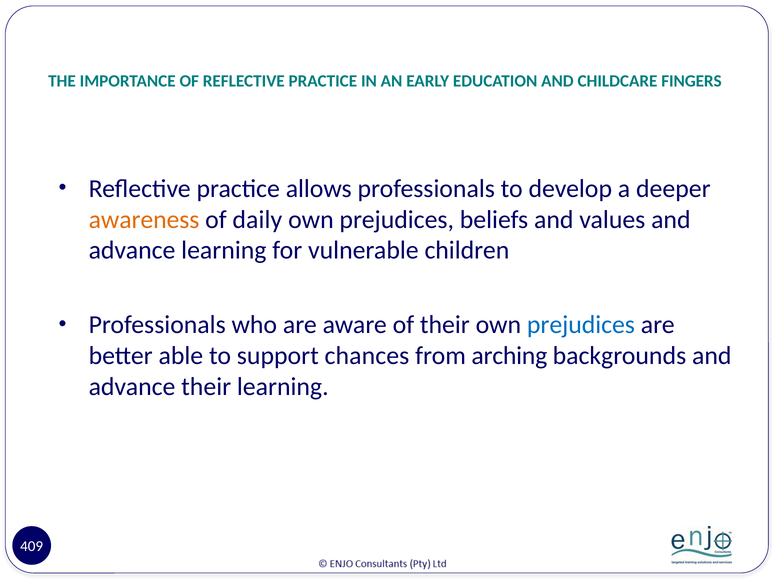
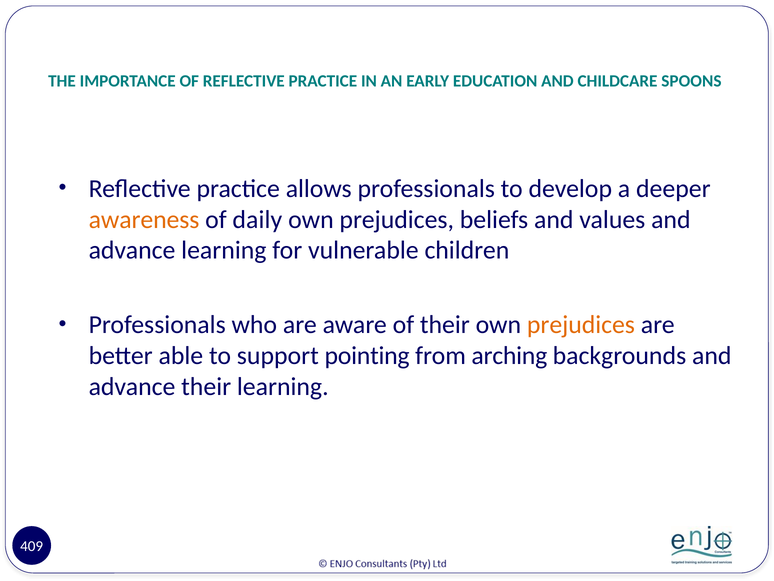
FINGERS: FINGERS -> SPOONS (691, 81)
prejudices colour: blue -> orange (581, 325)
chances: chances -> pointing (367, 356)
